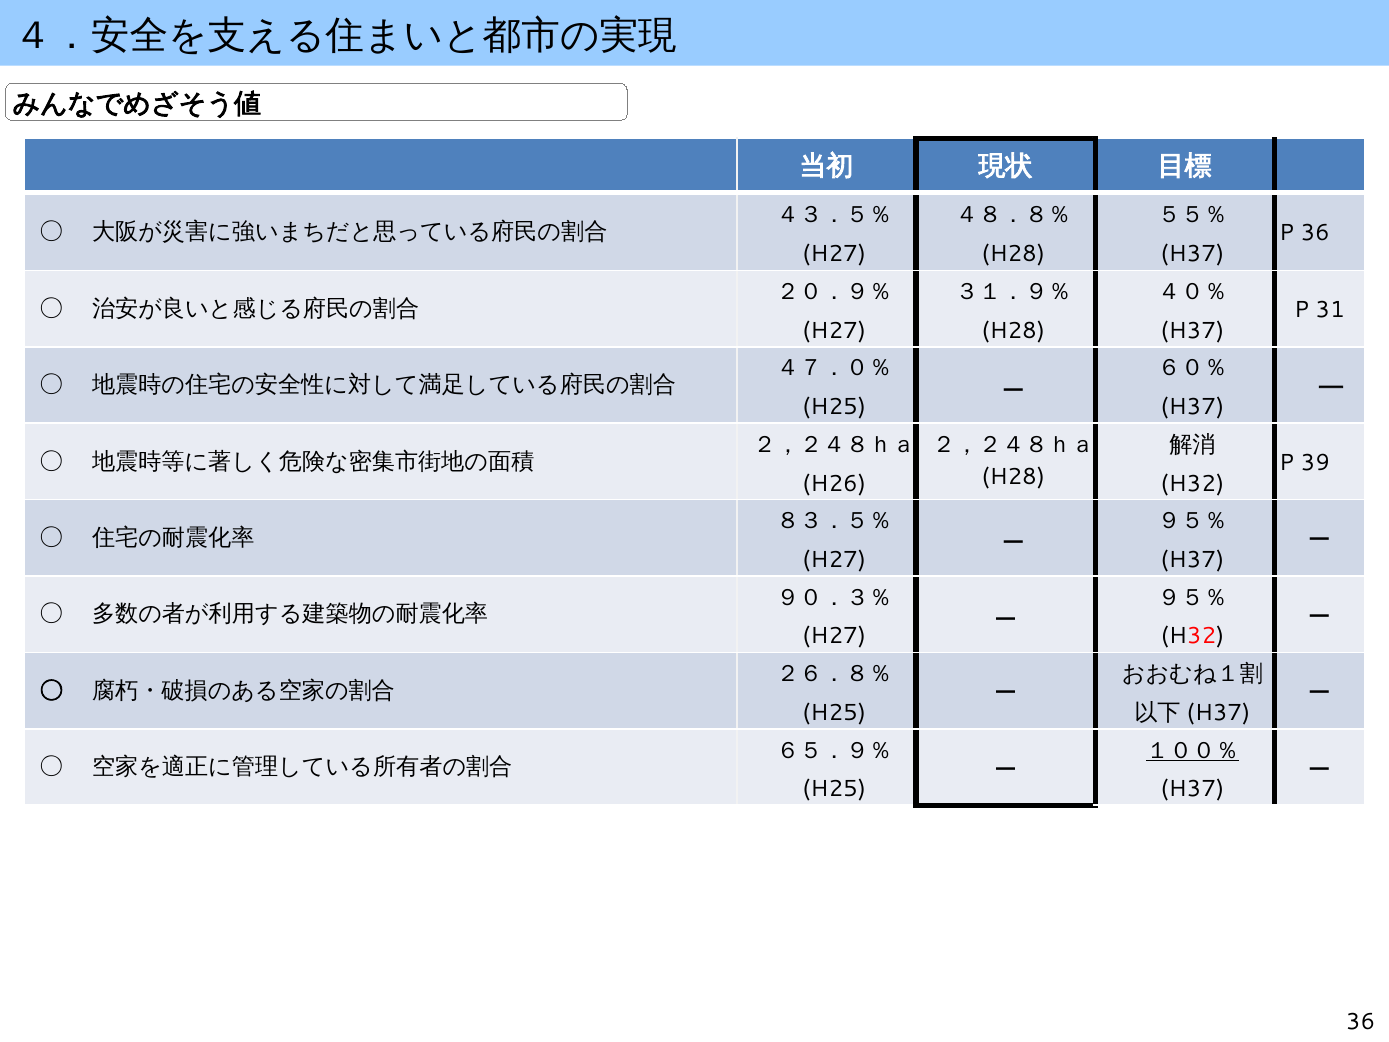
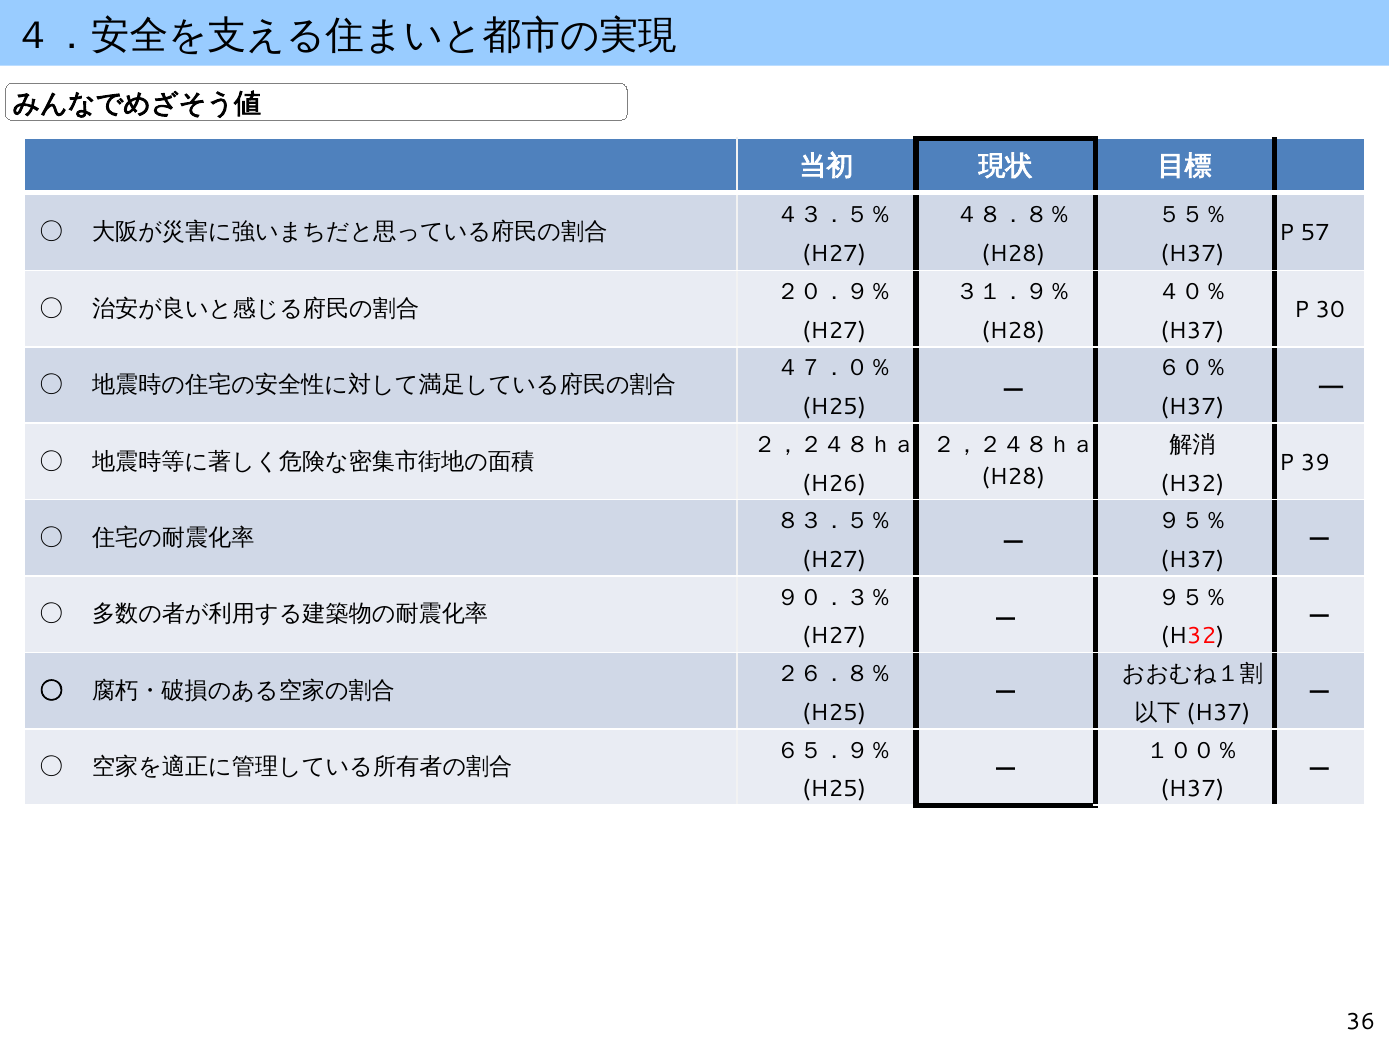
P 36: 36 -> 57 (1315, 233)
31: 31 -> 30 (1330, 310)
１００％ underline: present -> none (1192, 750)
